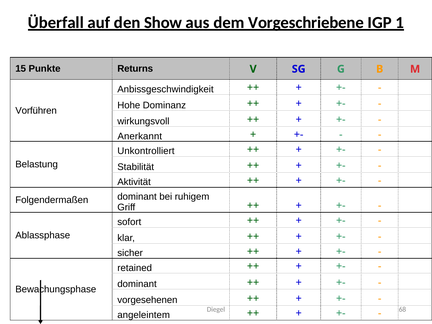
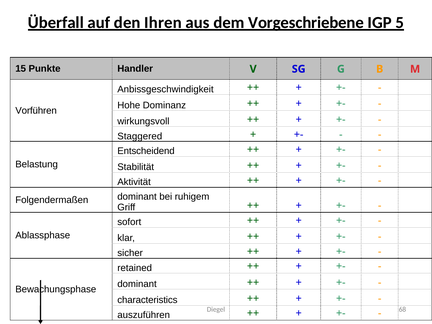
Show: Show -> Ihren (163, 23)
1: 1 -> 5 (400, 23)
Returns: Returns -> Handler (135, 69)
Anerkannt: Anerkannt -> Staggered (140, 136)
Unkontrolliert: Unkontrolliert -> Entscheidend (146, 151)
vorgesehenen: vorgesehenen -> characteristics (147, 300)
angeleintem: angeleintem -> auszuführen (144, 315)
